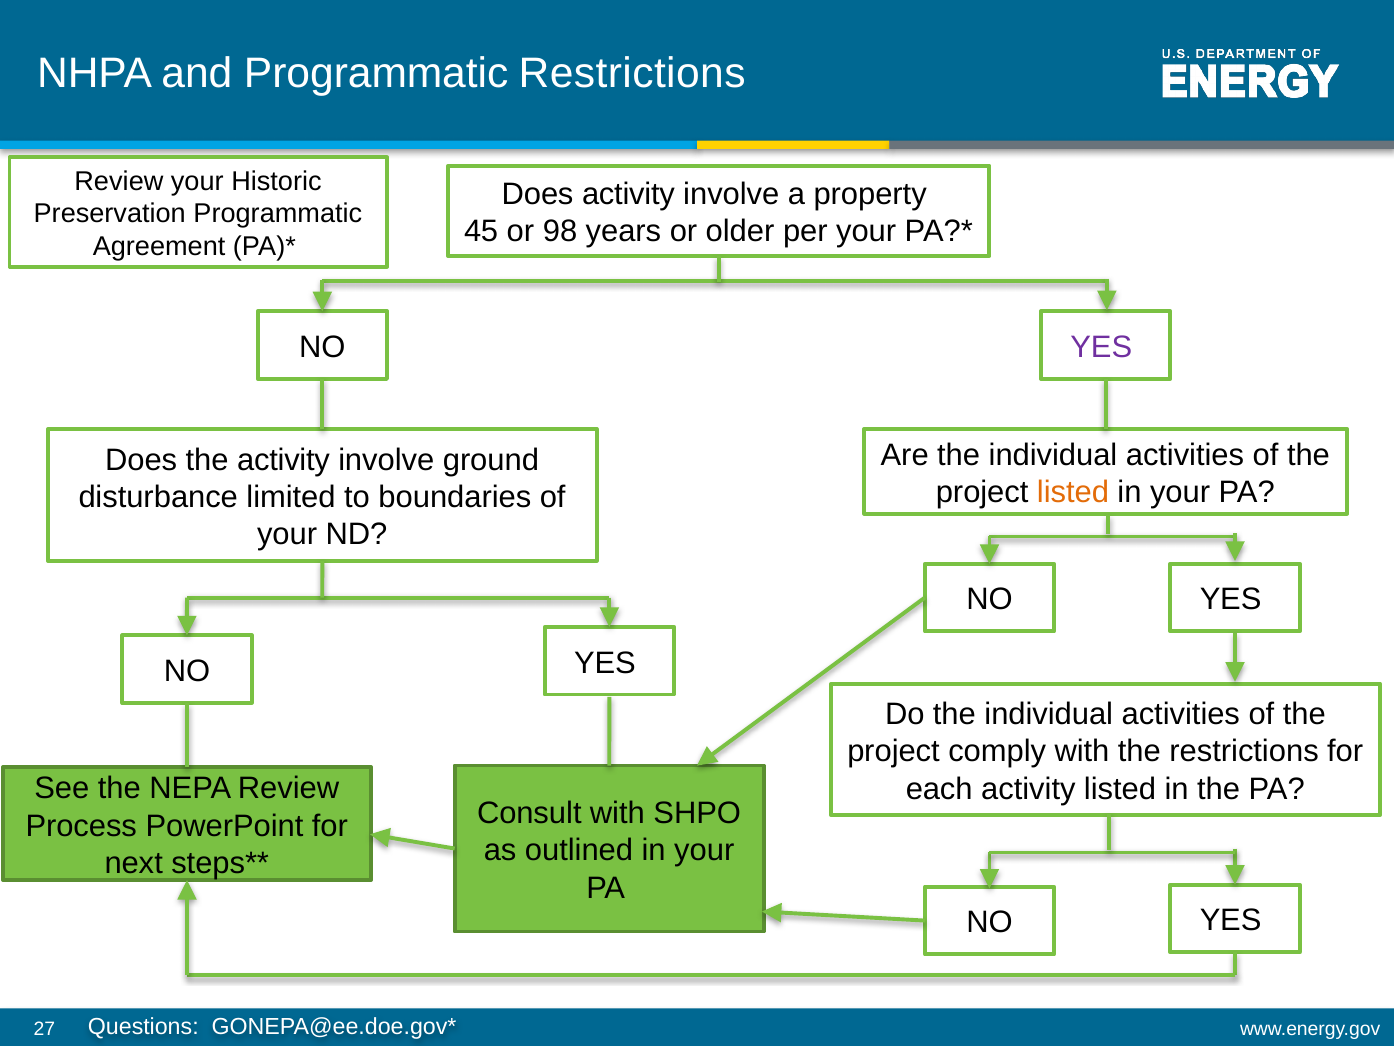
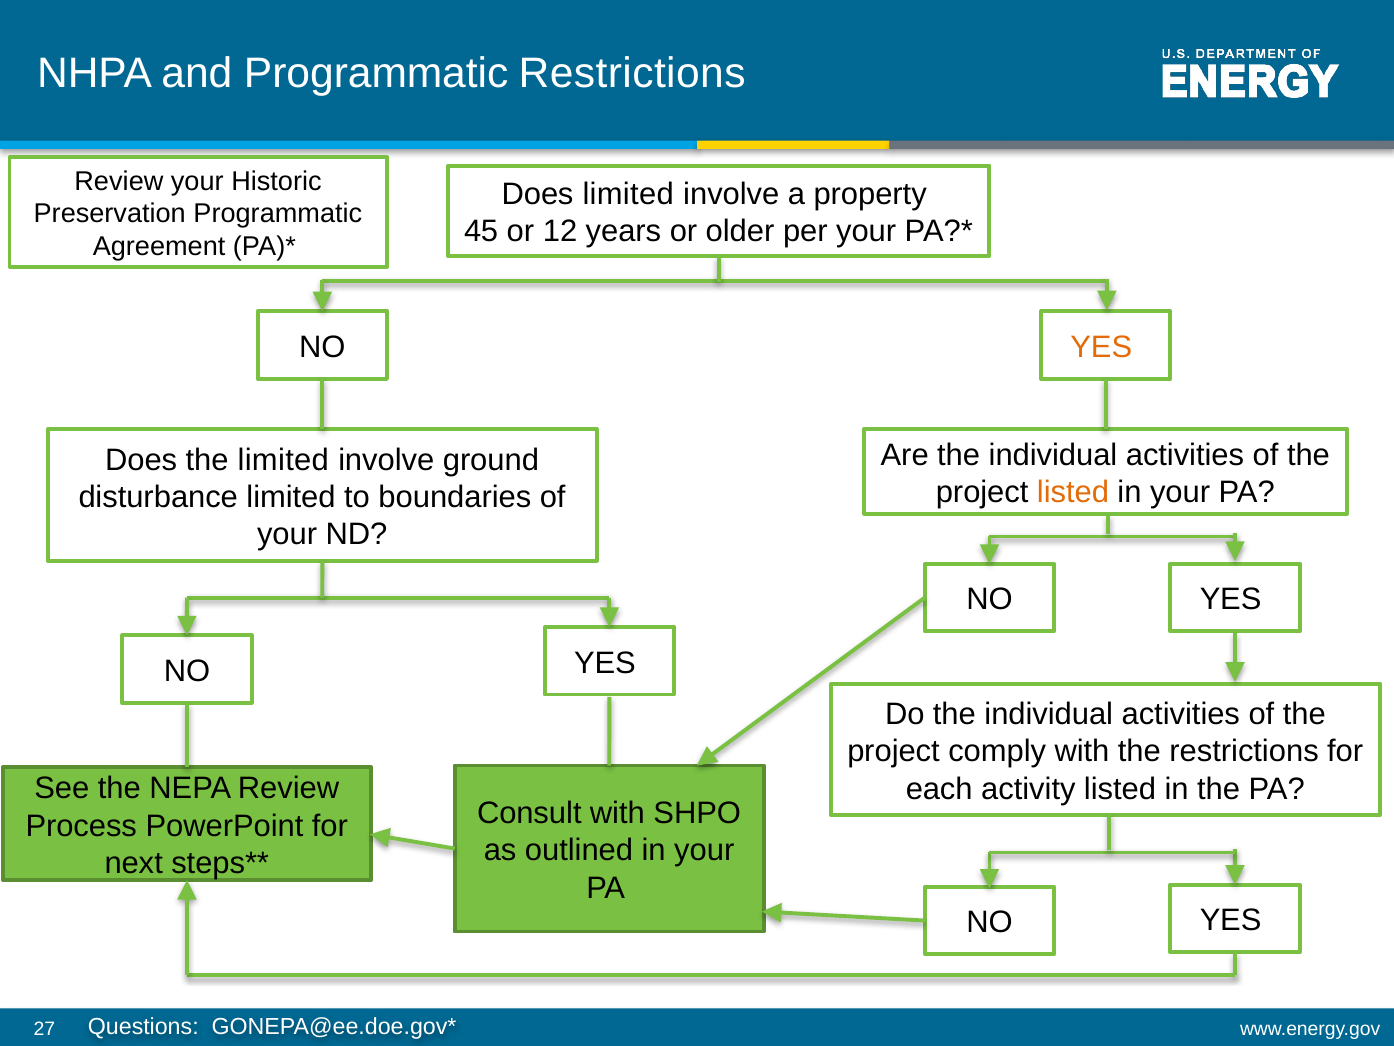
Does activity: activity -> limited (628, 194)
98: 98 -> 12 (560, 232)
YES colour: purple -> orange (1101, 347)
the activity: activity -> limited (283, 460)
